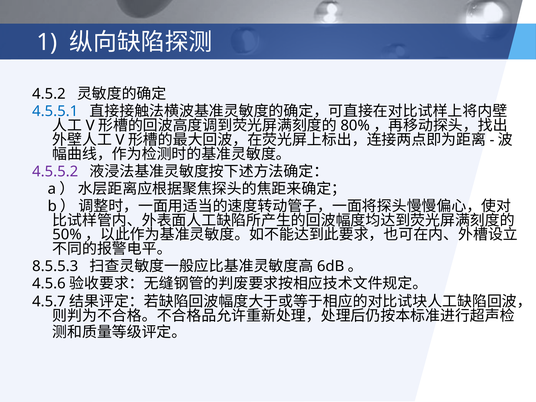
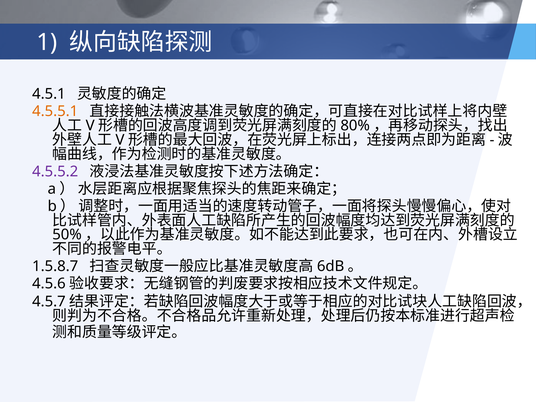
4.5.2: 4.5.2 -> 4.5.1 (49, 94)
4.5.5.1 colour: blue -> orange (55, 111)
8.5.5.3: 8.5.5.3 -> 1.5.8.7 (55, 266)
